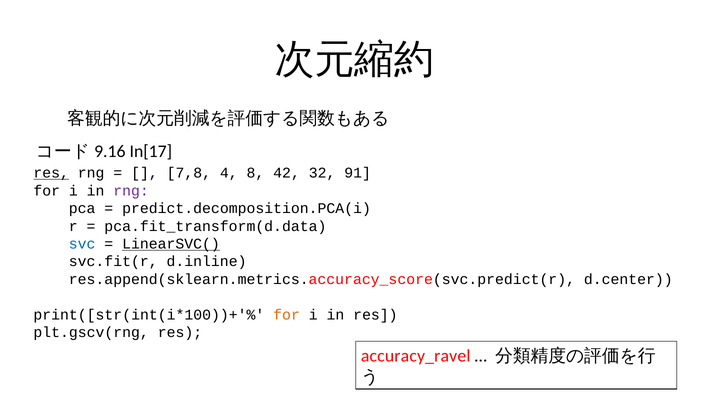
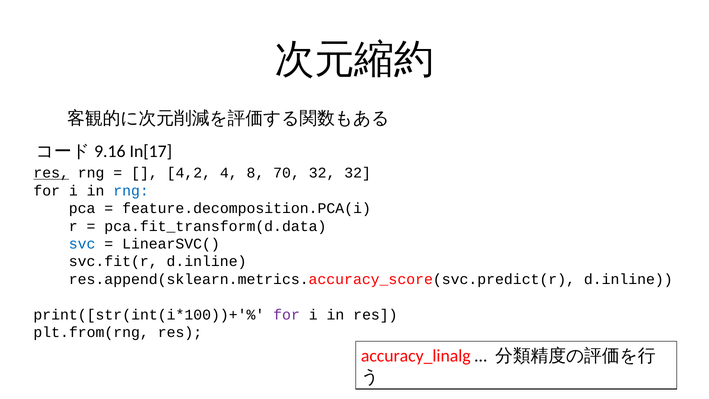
7,8: 7,8 -> 4,2 (189, 173)
42: 42 -> 70 (287, 173)
32 91: 91 -> 32 (358, 173)
rng colour: purple -> blue (131, 191)
predict.decomposition.PCA(i: predict.decomposition.PCA(i -> feature.decomposition.PCA(i (247, 208)
LinearSVC( underline: present -> none (171, 244)
res.append(sklearn.metrics.accuracy_score(svc.predict(r d.center: d.center -> d.inline (628, 279)
for colour: orange -> purple (287, 315)
plt.gscv(rng: plt.gscv(rng -> plt.from(rng (91, 332)
accuracy_ravel: accuracy_ravel -> accuracy_linalg (416, 356)
